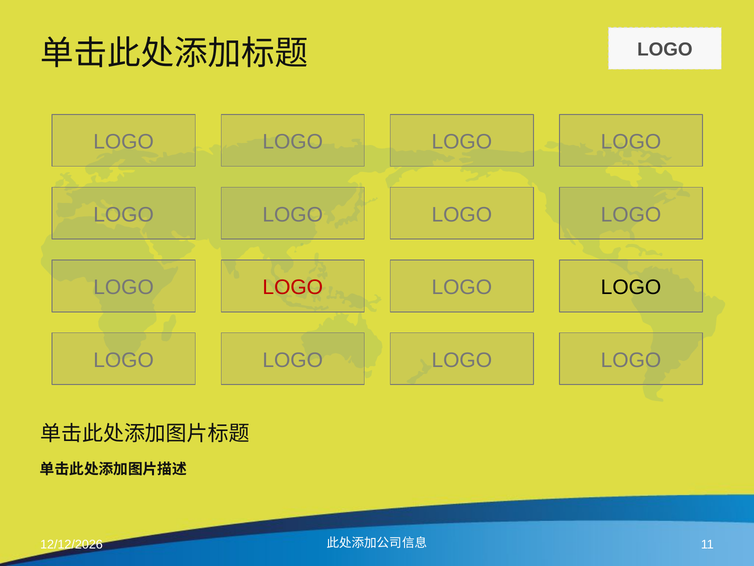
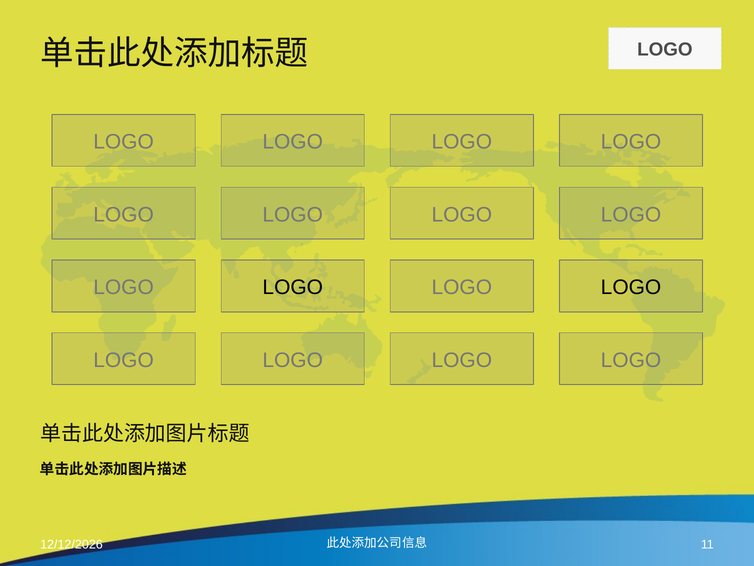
LOGO colour: red -> black (293, 287)
